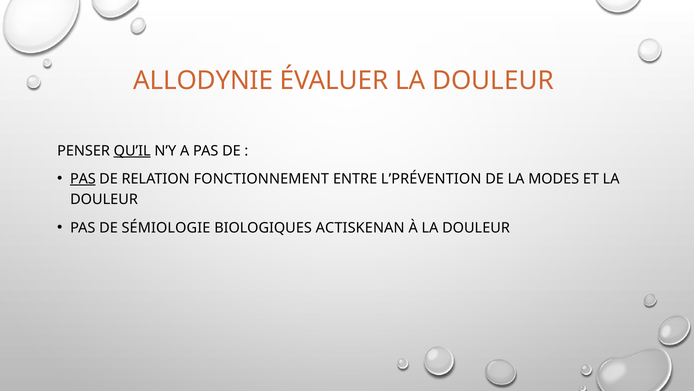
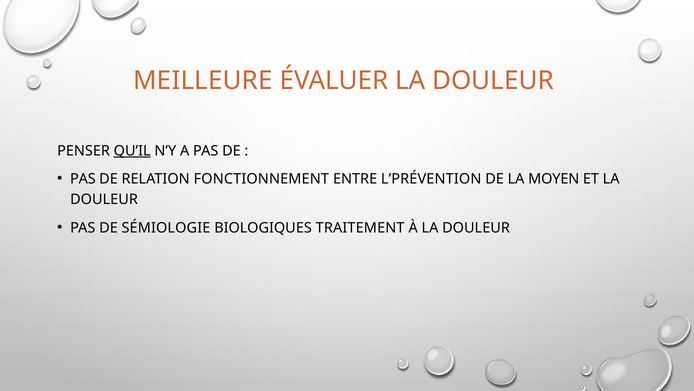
ALLODYNIE: ALLODYNIE -> MEILLEURE (203, 80)
PAS underline: present -> none (83, 179)
MODES: MODES -> MOYEN (554, 179)
ACTISKENAN: ACTISKENAN -> TRAITEMENT (360, 227)
